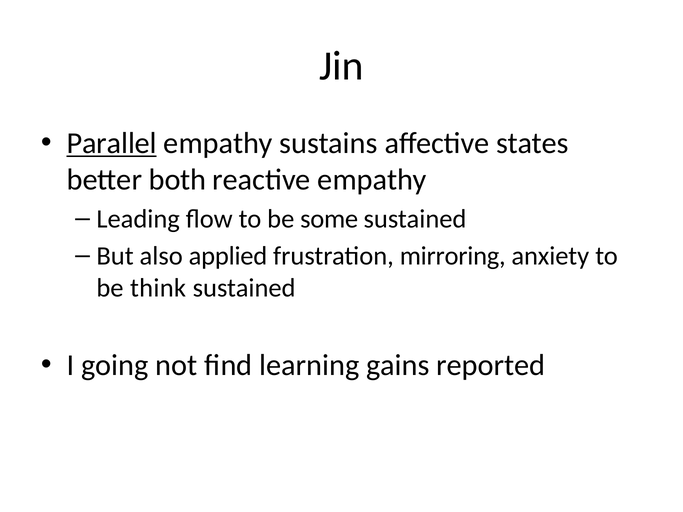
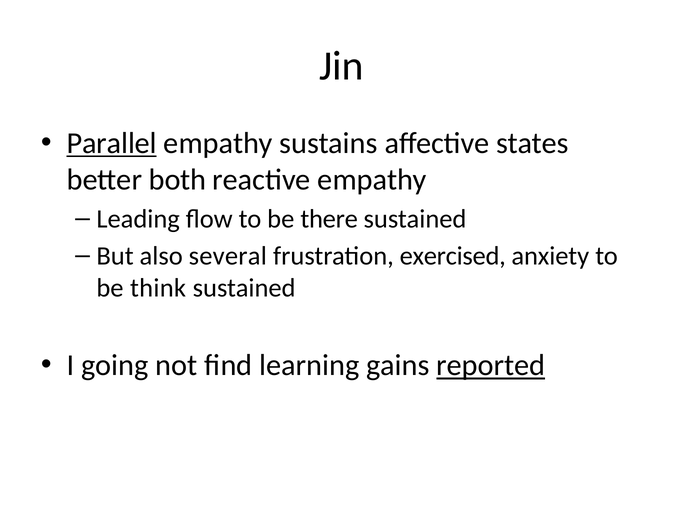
some: some -> there (329, 219)
applied: applied -> several (228, 256)
mirroring: mirroring -> exercised (453, 256)
reported underline: none -> present (491, 366)
